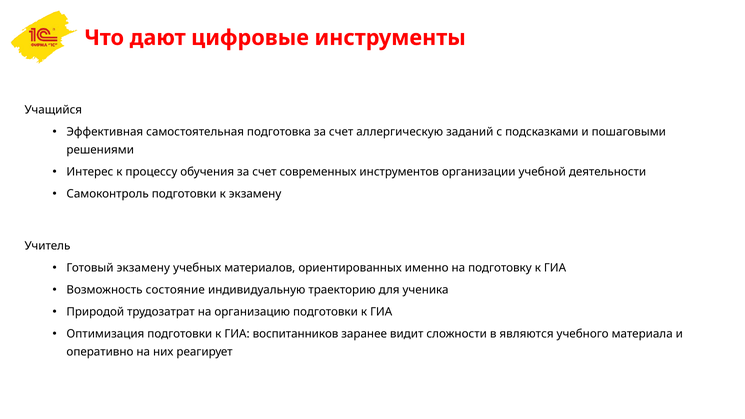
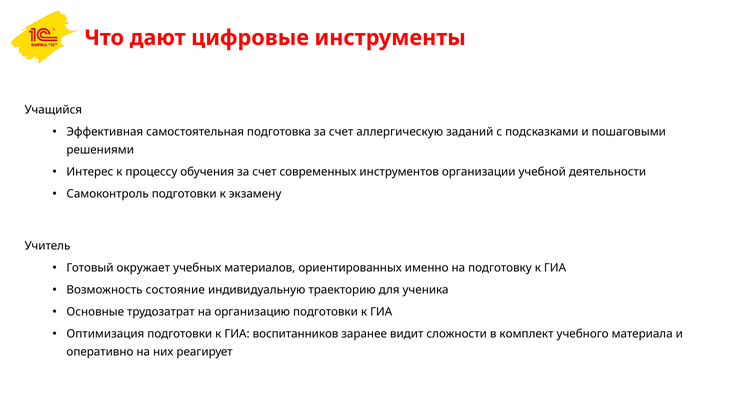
Готовый экзамену: экзамену -> окружает (143, 268)
Природой: Природой -> Основные (95, 312)
являются: являются -> комплект (527, 334)
